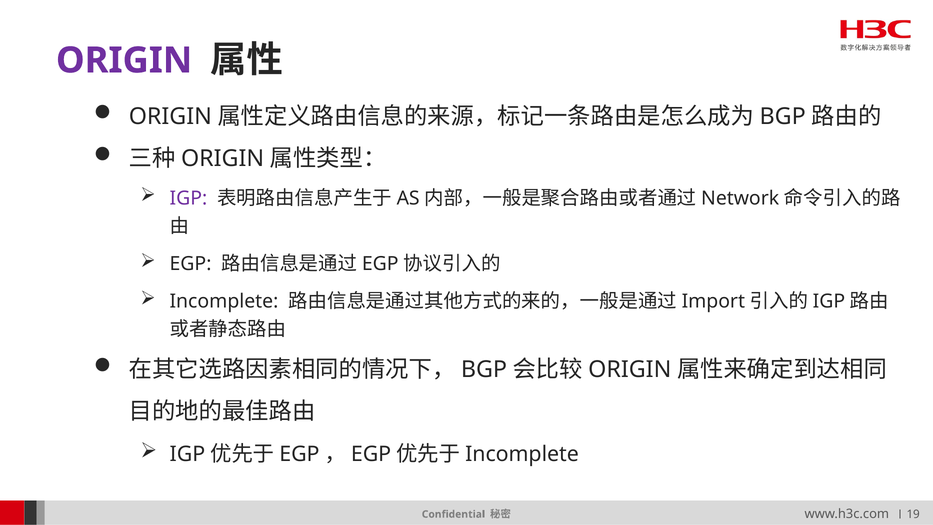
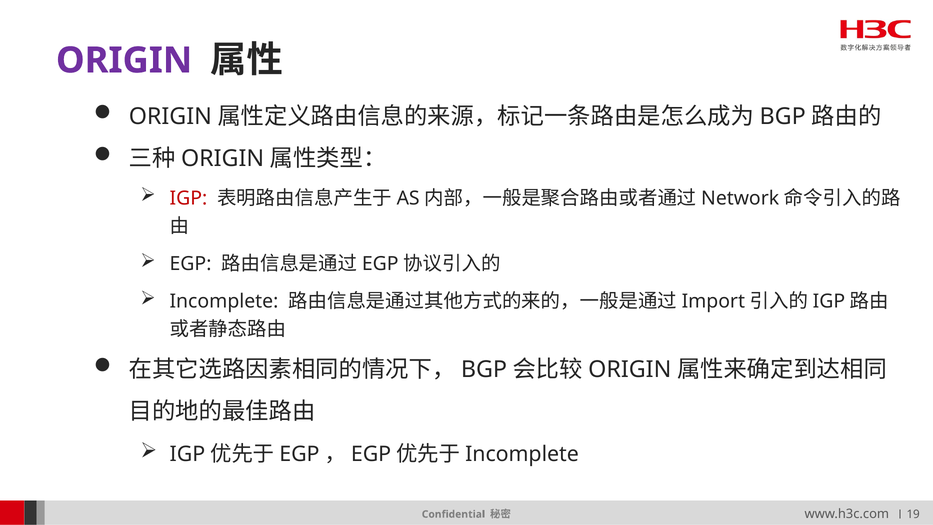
IGP colour: purple -> red (188, 198)
